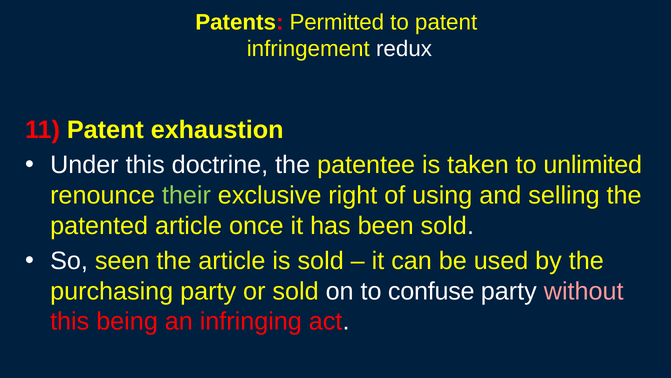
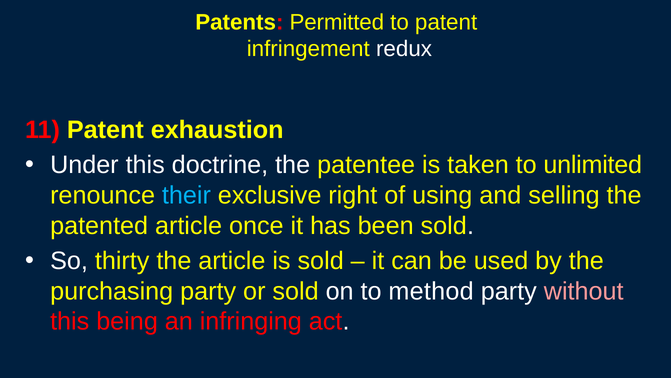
their colour: light green -> light blue (186, 195)
seen: seen -> thirty (122, 261)
confuse: confuse -> method (431, 291)
